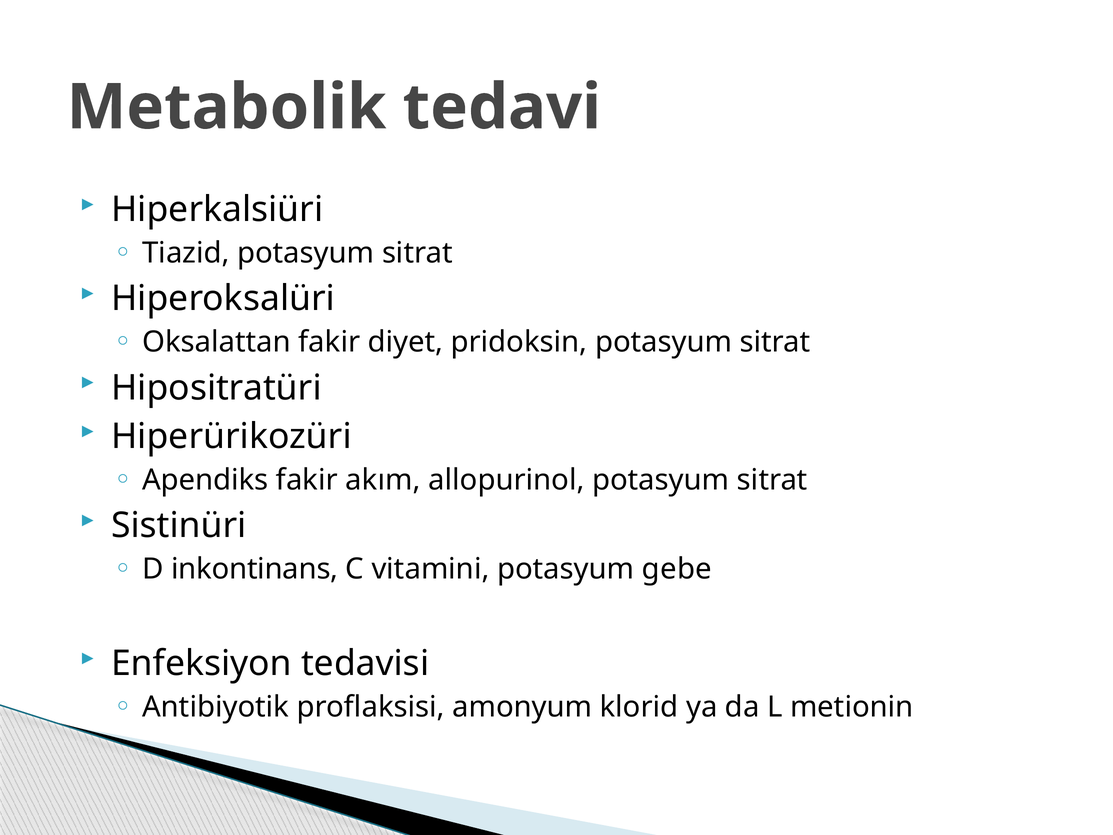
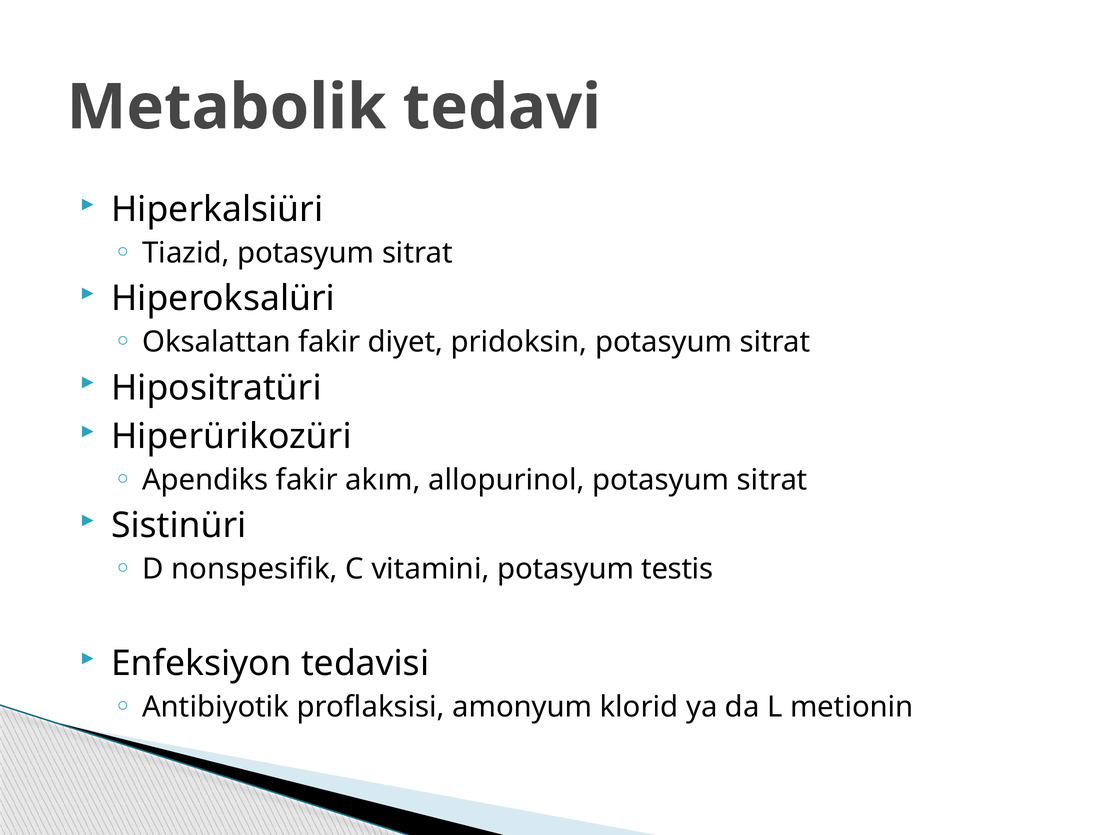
inkontinans: inkontinans -> nonspesifik (254, 569)
gebe: gebe -> testis (677, 569)
